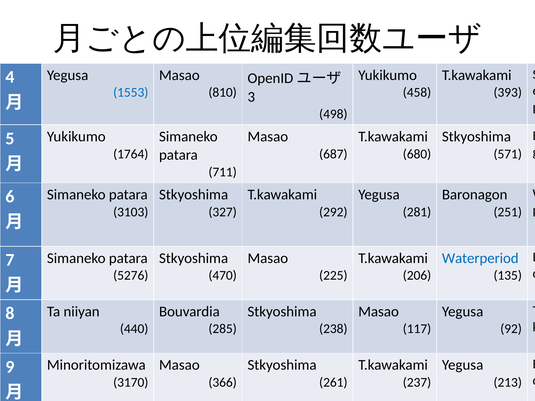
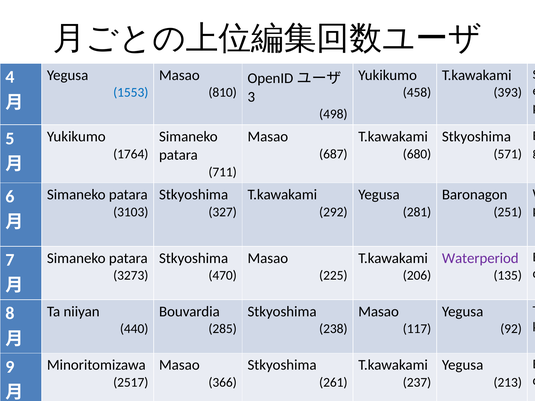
Waterperiod colour: blue -> purple (480, 258)
5276: 5276 -> 3273 (131, 276)
3170: 3170 -> 2517 (131, 383)
